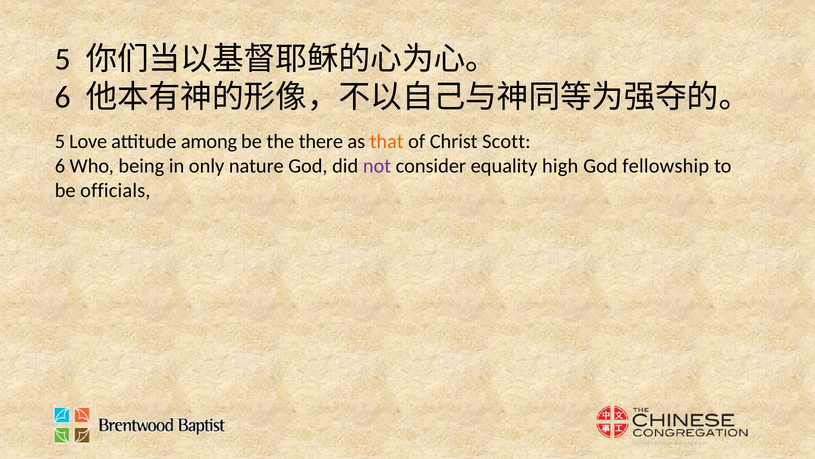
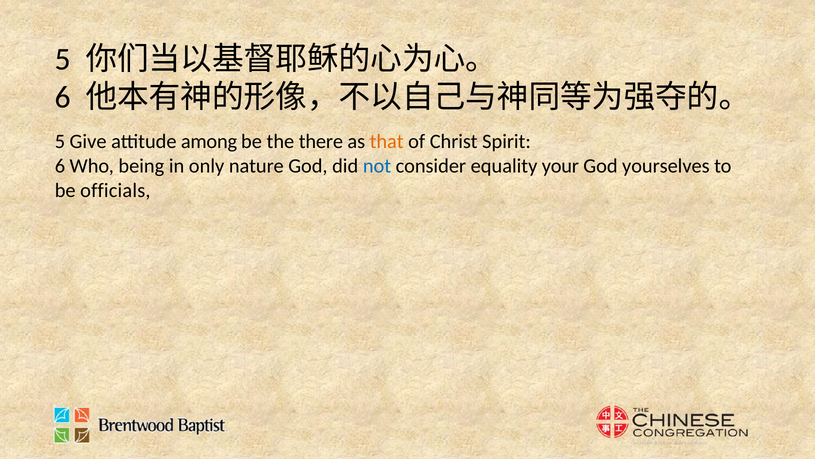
Love: Love -> Give (88, 141)
Scott: Scott -> Spirit (507, 141)
not colour: purple -> blue (377, 166)
high: high -> your (560, 166)
fellowship: fellowship -> yourselves (666, 166)
